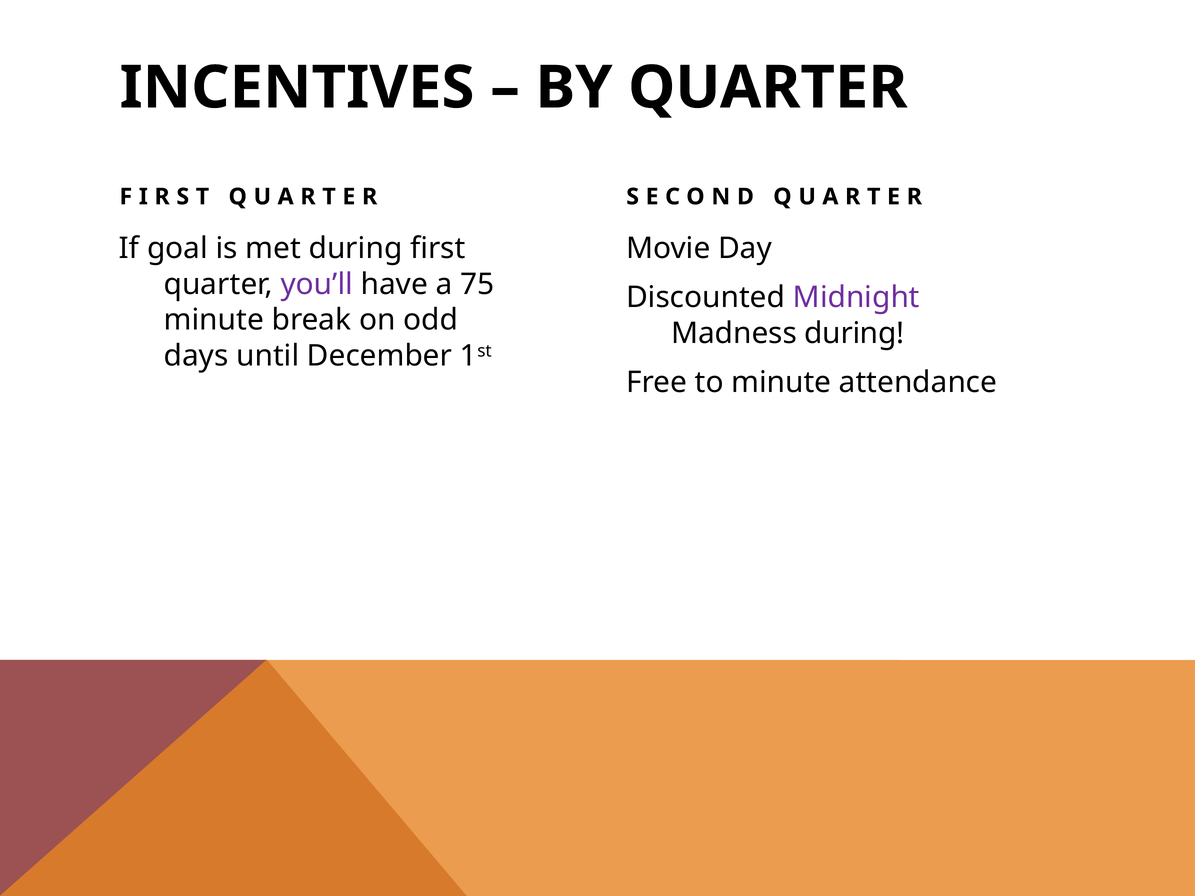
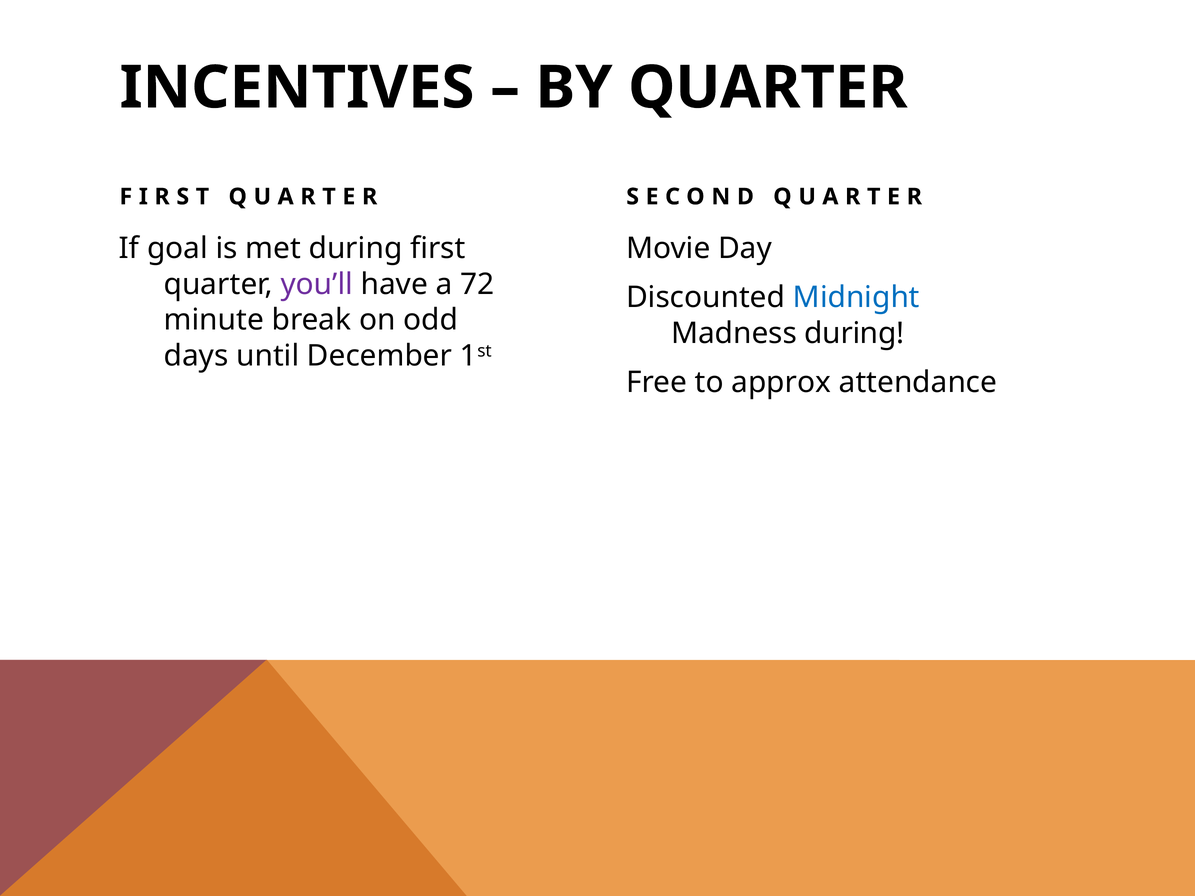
75: 75 -> 72 (477, 284)
Midnight colour: purple -> blue (856, 298)
to minute: minute -> approx (781, 382)
